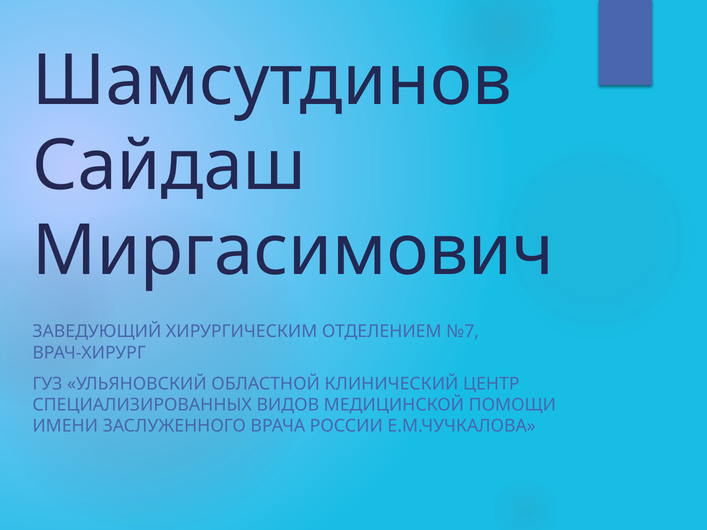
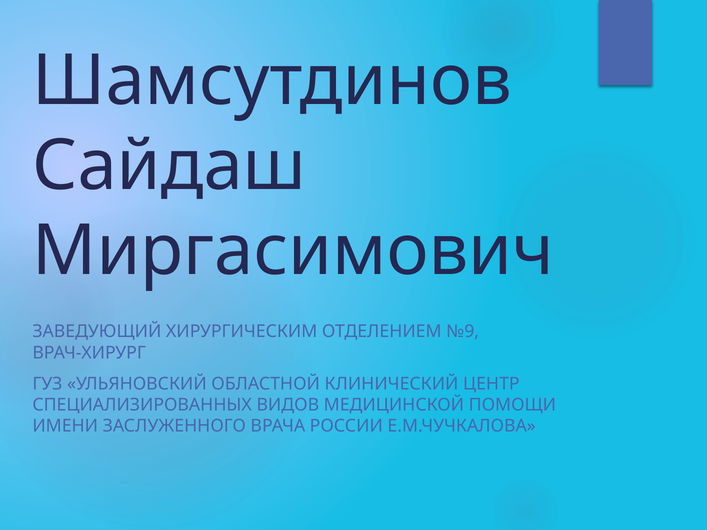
№7: №7 -> №9 (463, 332)
